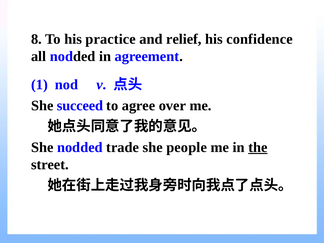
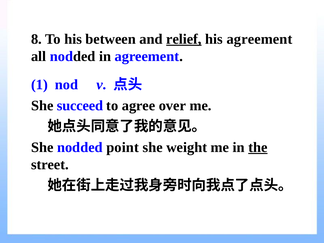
practice: practice -> between (111, 39)
relief underline: none -> present (184, 39)
his confidence: confidence -> agreement (260, 39)
trade: trade -> point (123, 147)
people: people -> weight (187, 147)
